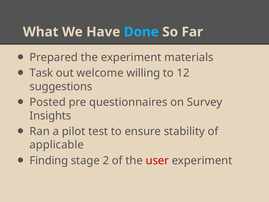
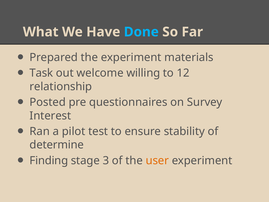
suggestions: suggestions -> relationship (61, 86)
Insights: Insights -> Interest (50, 116)
applicable: applicable -> determine (57, 145)
2: 2 -> 3 (106, 160)
user colour: red -> orange (157, 160)
